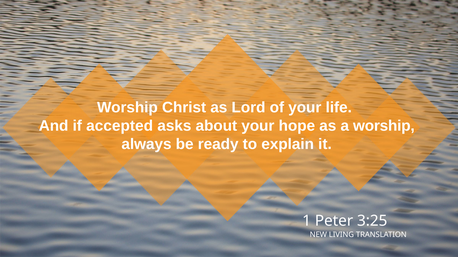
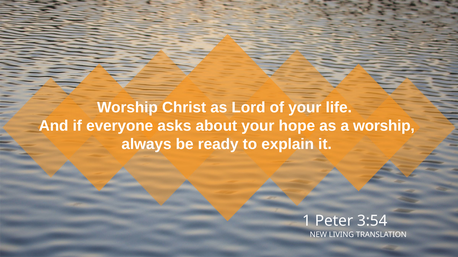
accepted: accepted -> everyone (120, 126)
3:25: 3:25 -> 3:54 (372, 221)
